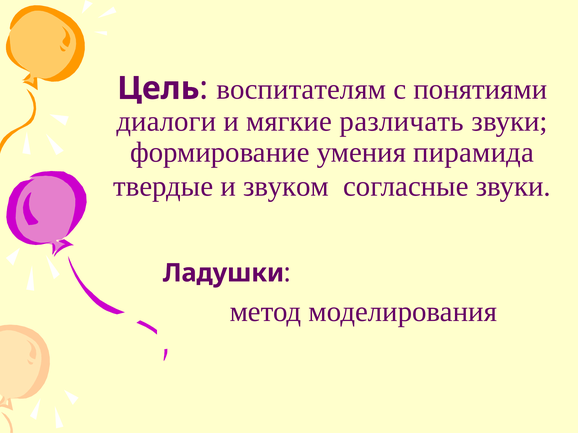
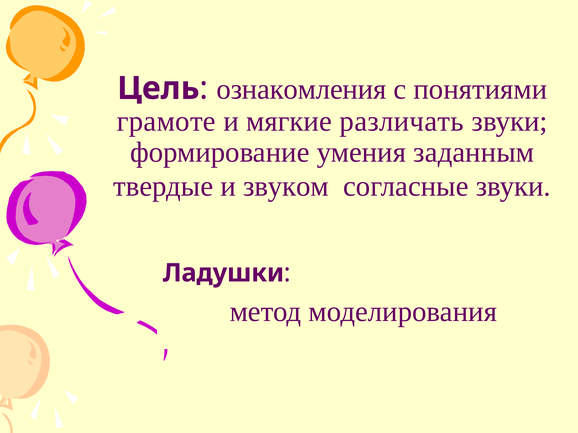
воспитателям: воспитателям -> ознакомления (301, 89)
диалоги: диалоги -> грамоте (166, 121)
пирамида: пирамида -> заданным (474, 153)
